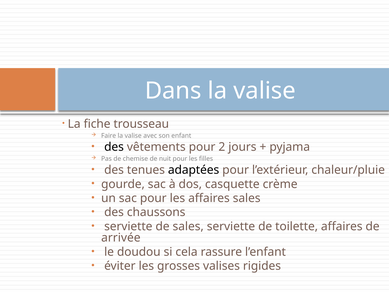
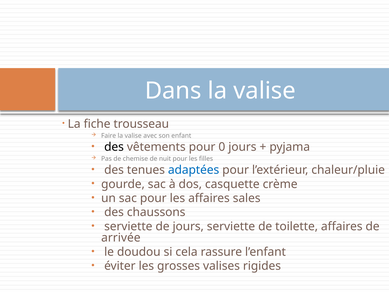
2: 2 -> 0 (222, 147)
adaptées colour: black -> blue (194, 170)
de sales: sales -> jours (188, 226)
